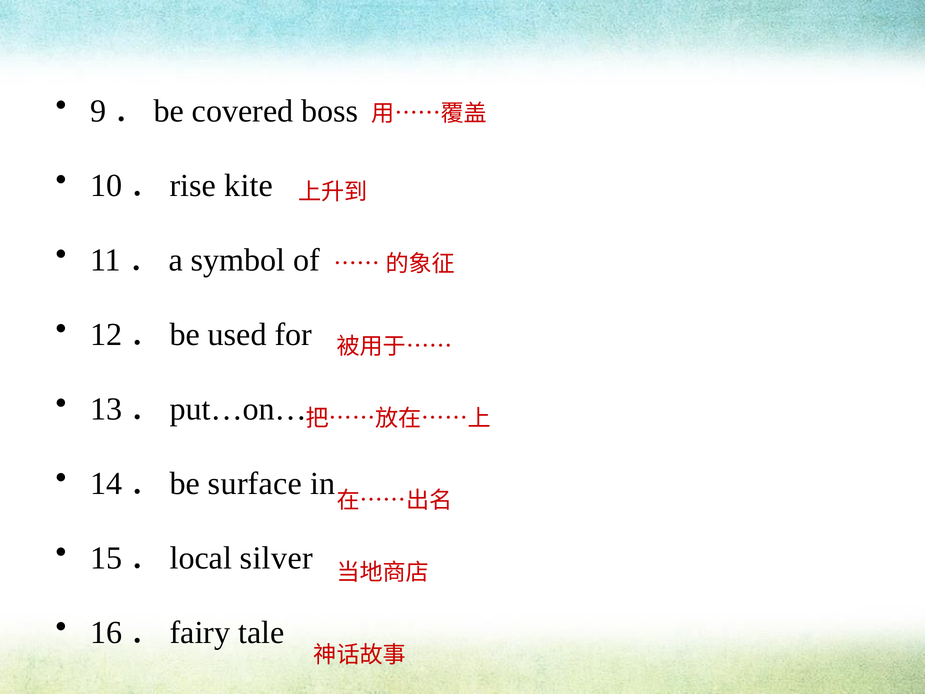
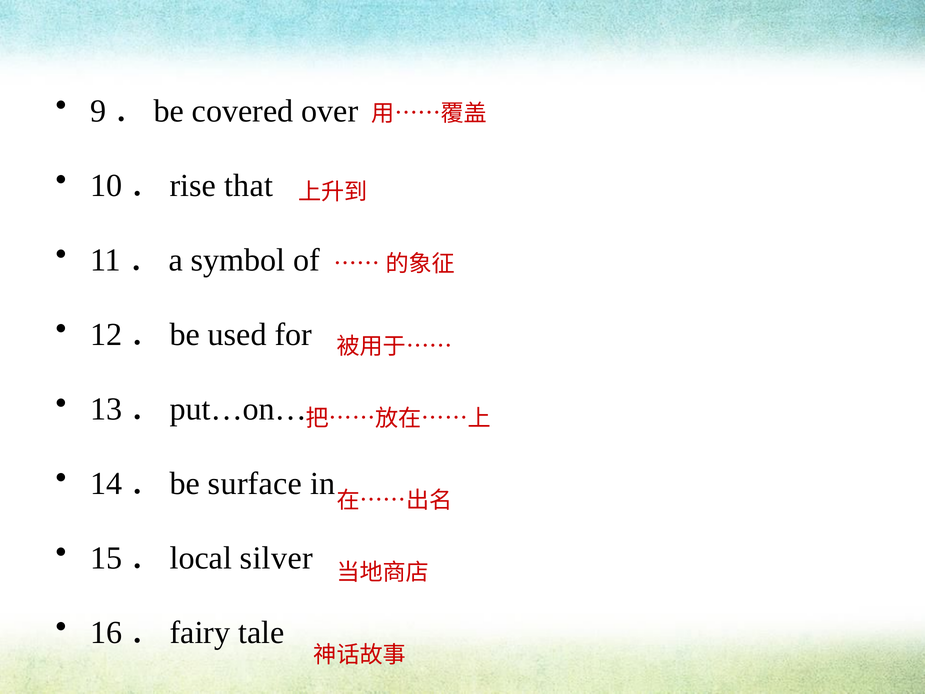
boss: boss -> over (330, 111)
kite: kite -> that (249, 186)
